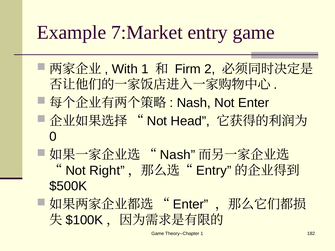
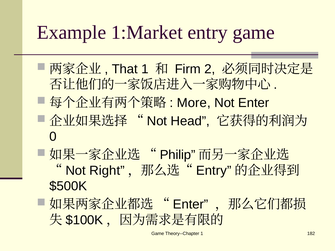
7:Market: 7:Market -> 1:Market (147, 32)
With: With -> That (125, 69)
Nash: Nash -> More (194, 103)
Nash: Nash -> Philip (178, 155)
